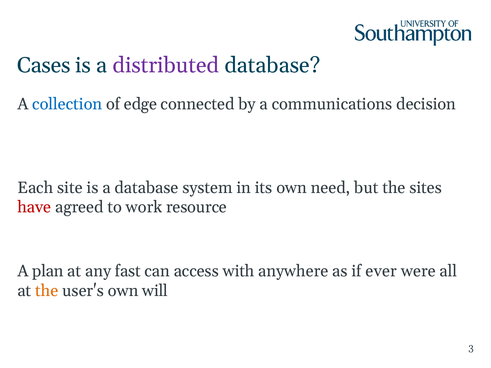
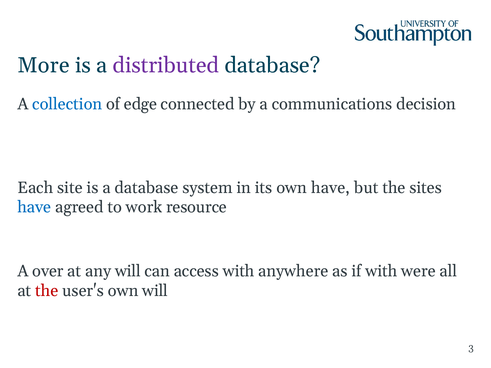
Cases: Cases -> More (44, 65)
own need: need -> have (330, 188)
have colour: red -> blue (34, 207)
plan: plan -> over (48, 271)
any fast: fast -> will (128, 271)
if ever: ever -> with (381, 271)
the colour: orange -> red (47, 291)
